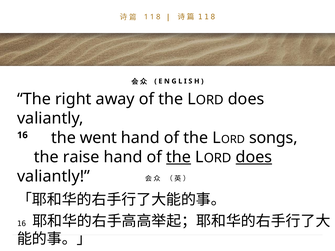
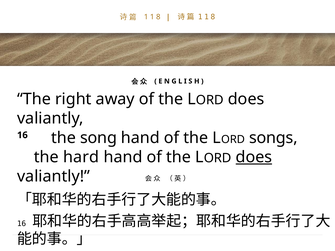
went: went -> song (99, 138)
raise: raise -> hard (81, 157)
the underline: present -> none (179, 157)
